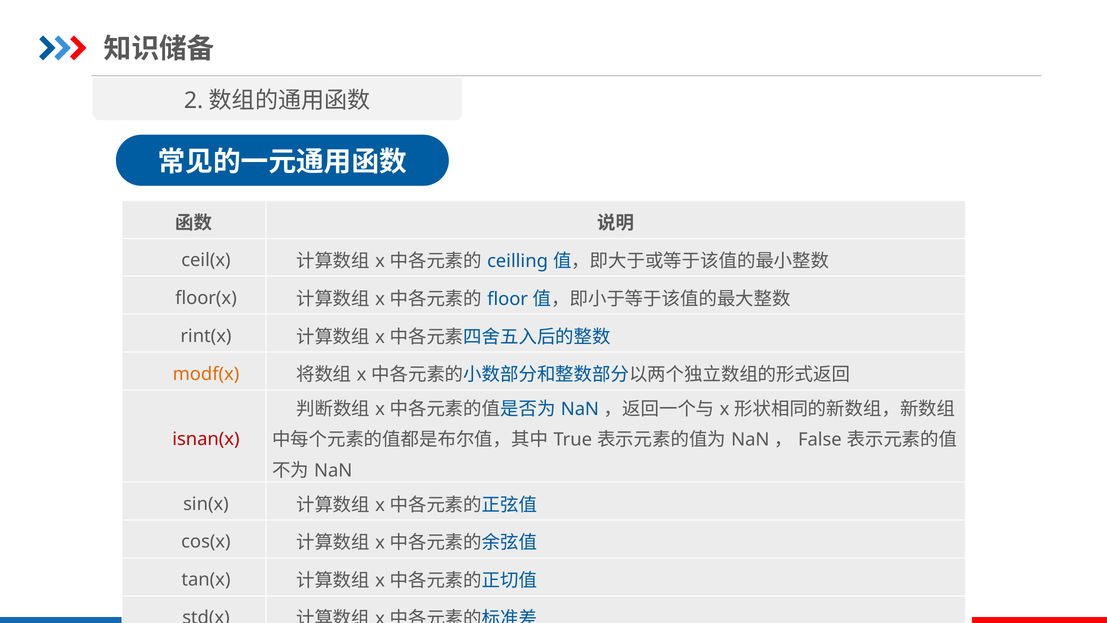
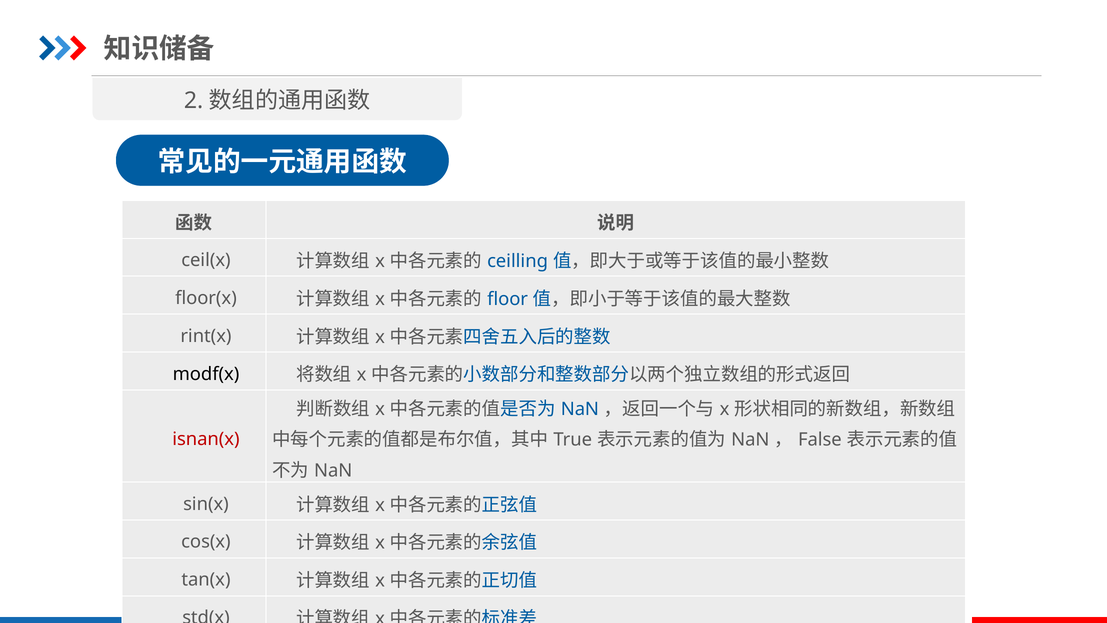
modf(x colour: orange -> black (206, 374)
